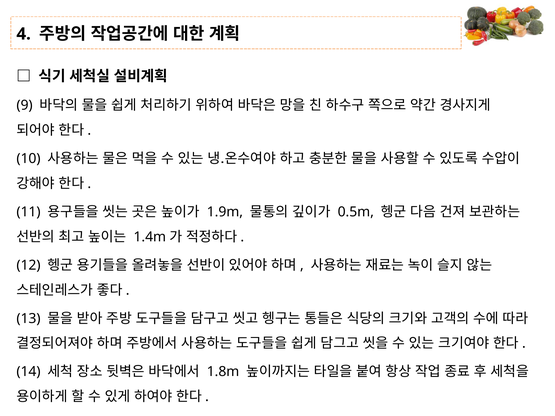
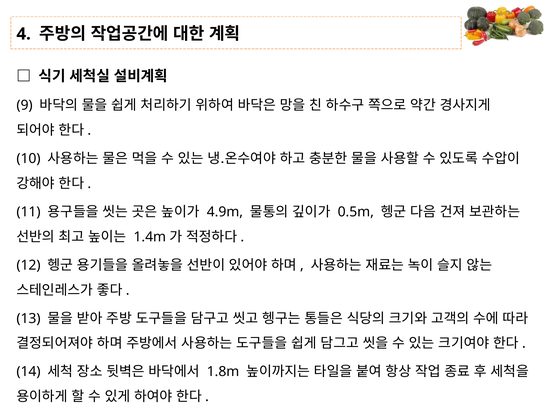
1.9m: 1.9m -> 4.9m (225, 212)
